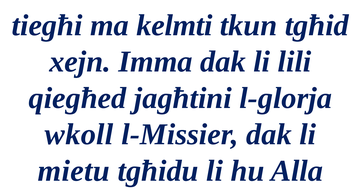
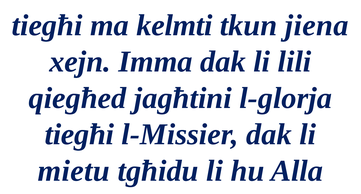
tgħid: tgħid -> jiena (317, 25)
wkoll: wkoll -> tiegħi (79, 135)
